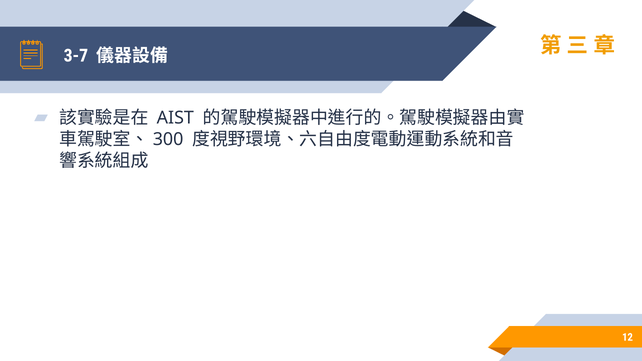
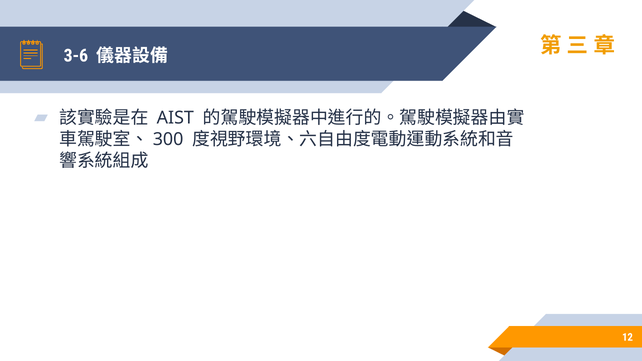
3-7: 3-7 -> 3-6 (76, 56)
